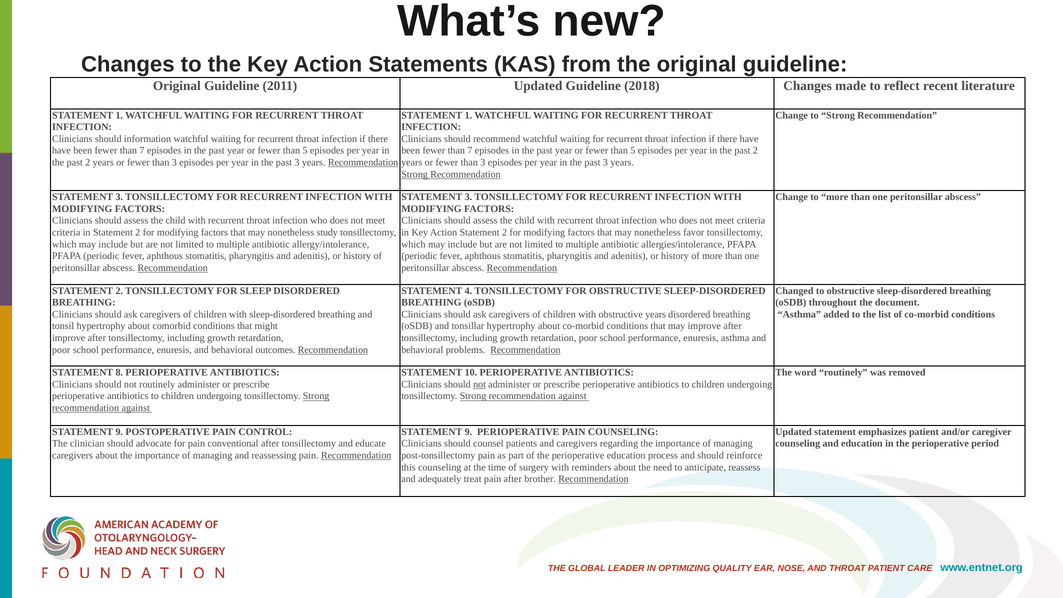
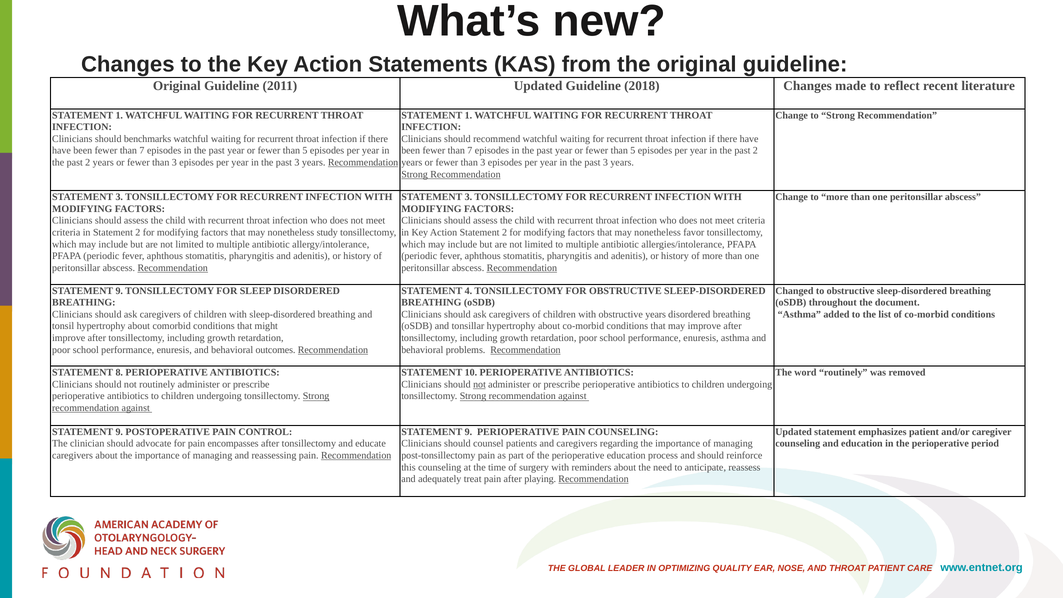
information: information -> benchmarks (148, 139)
2: 2 -> 9 (119, 291)
conventional: conventional -> encompasses (233, 444)
brother: brother -> playing (540, 479)
